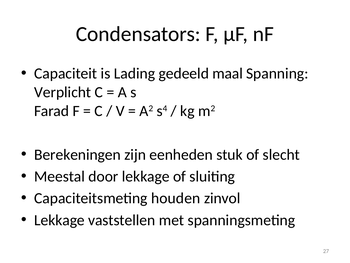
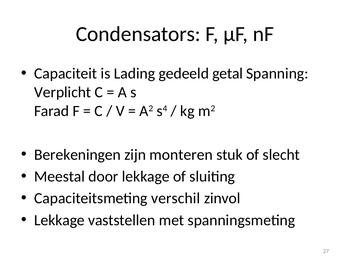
maal: maal -> getal (228, 73)
eenheden: eenheden -> monteren (181, 154)
houden: houden -> verschil (176, 198)
